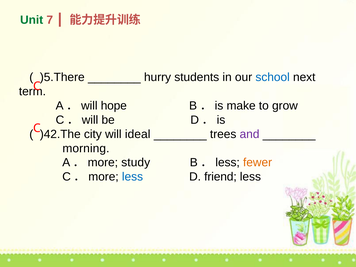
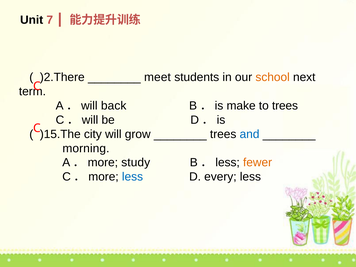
Unit colour: green -> black (32, 20)
)5.There: )5.There -> )2.There (62, 77)
hurry: hurry -> meet (157, 77)
school colour: blue -> orange (273, 77)
hope: hope -> back (114, 106)
to grow: grow -> trees (285, 106)
)42.The: )42.The -> )15.The (60, 134)
ideal: ideal -> grow (138, 134)
and colour: purple -> blue (250, 134)
friend: friend -> every (220, 177)
